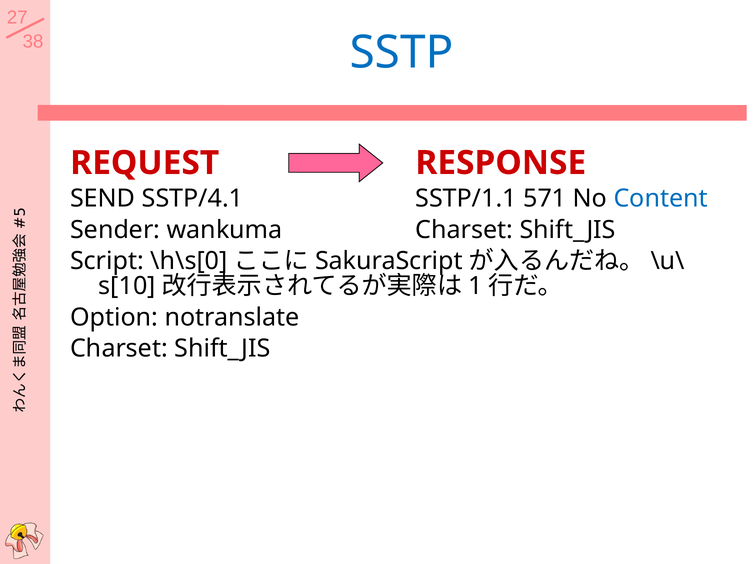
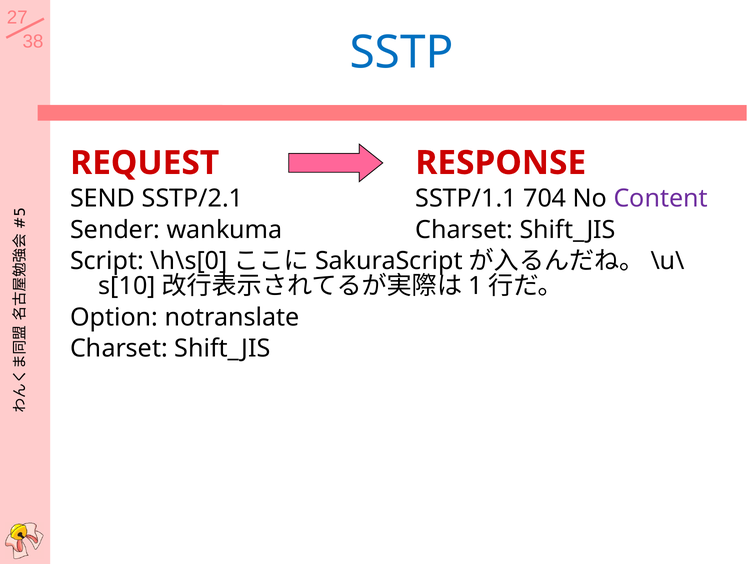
SSTP/4.1: SSTP/4.1 -> SSTP/2.1 (193, 199)
571: 571 -> 704 (545, 199)
Content colour: blue -> purple (661, 199)
